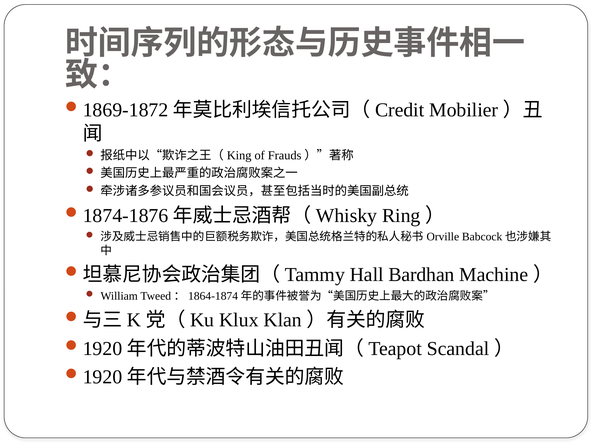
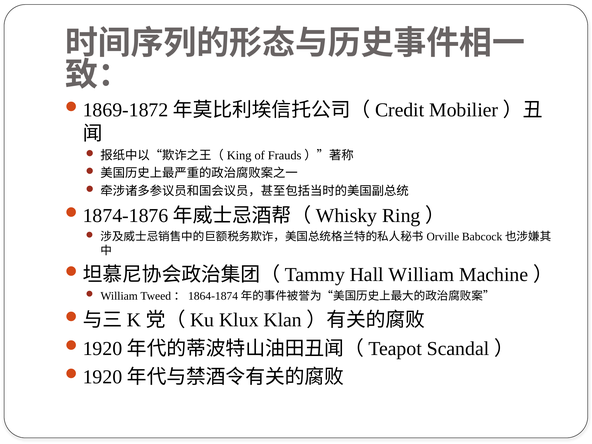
Hall Bardhan: Bardhan -> William (421, 275)
